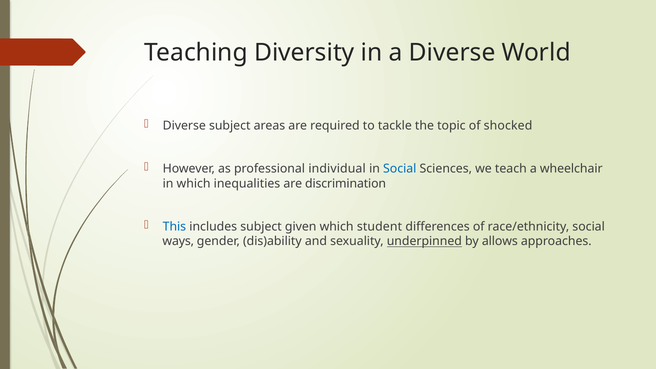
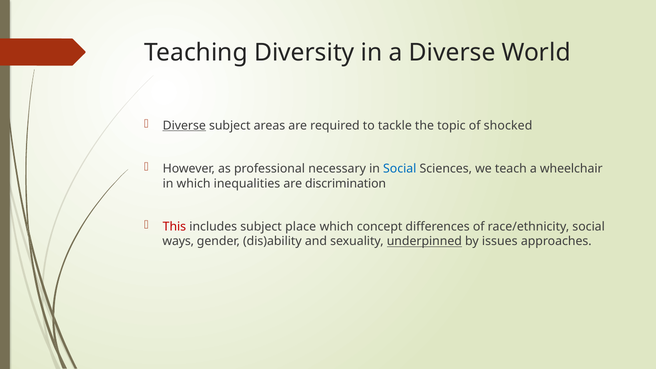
Diverse underline: none -> present (184, 126)
individual: individual -> necessary (337, 169)
This colour: blue -> red (174, 227)
given: given -> place (301, 227)
student: student -> concept (380, 227)
allows: allows -> issues (500, 241)
